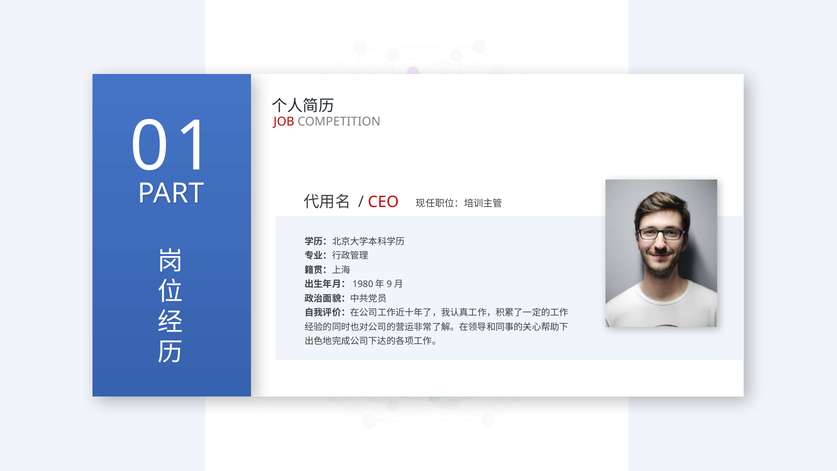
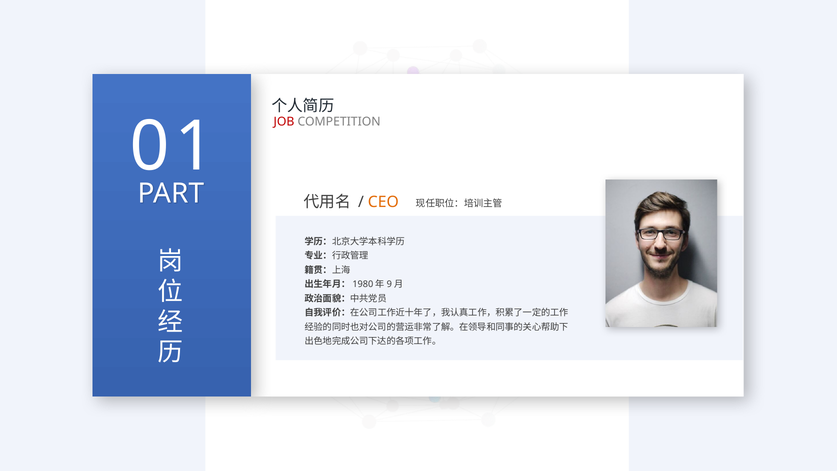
CEO colour: red -> orange (383, 202)
